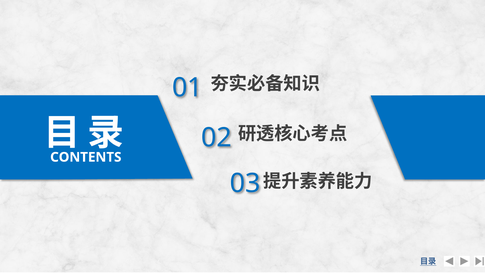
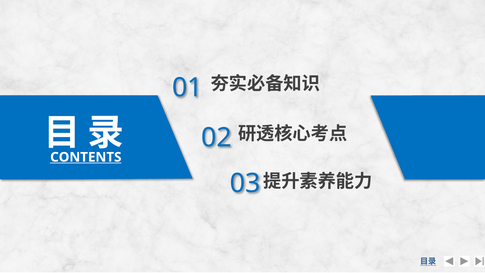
CONTENTS underline: none -> present (86, 157)
